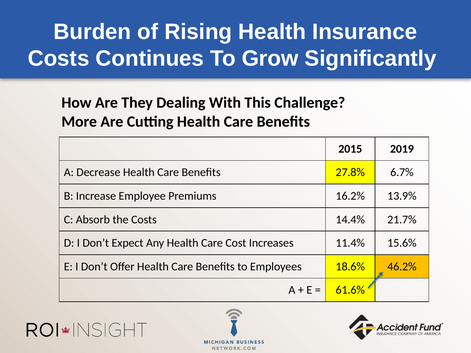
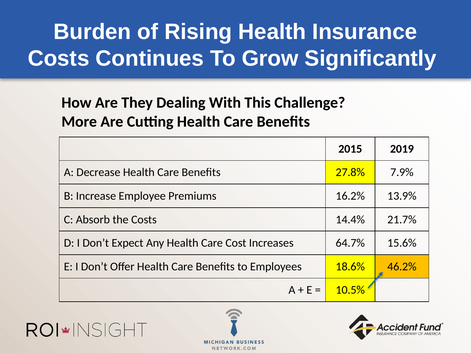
6.7%: 6.7% -> 7.9% (402, 173)
11.4%: 11.4% -> 64.7% (350, 243)
61.6%: 61.6% -> 10.5% (350, 290)
